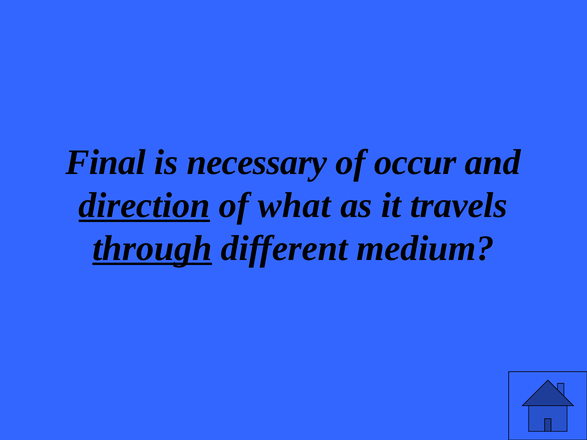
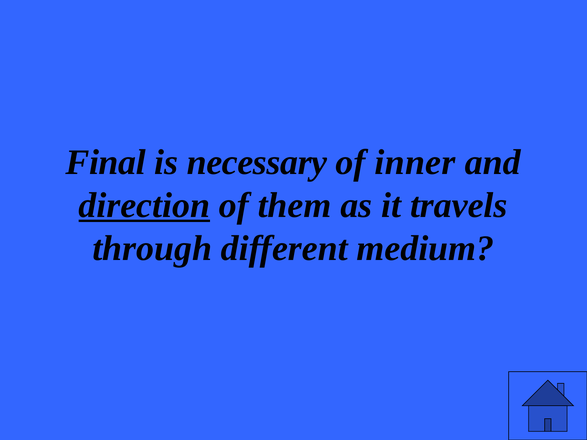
occur: occur -> inner (415, 162)
what: what -> them (295, 205)
through underline: present -> none (152, 249)
